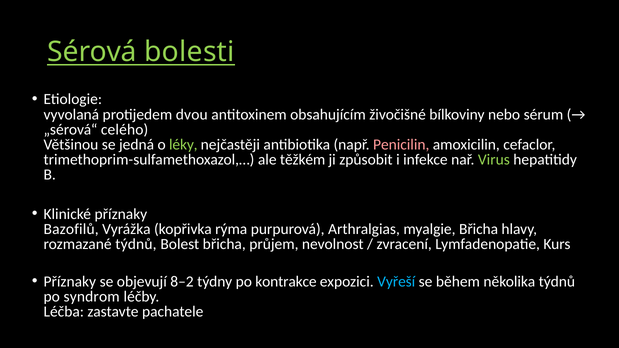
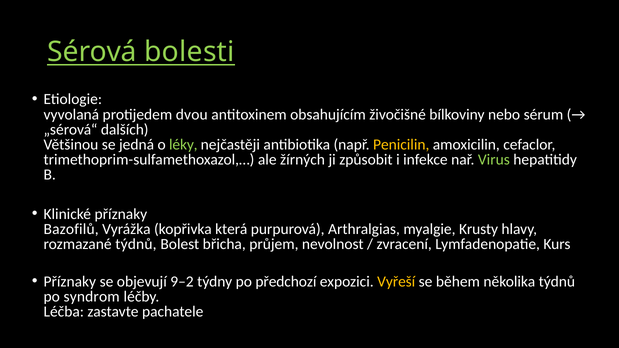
celého: celého -> dalších (125, 130)
Penicilin colour: pink -> yellow (401, 145)
těžkém: těžkém -> žírných (303, 160)
rýma: rýma -> která (231, 229)
myalgie Břicha: Břicha -> Krusty (479, 229)
8–2: 8–2 -> 9–2 (182, 282)
kontrakce: kontrakce -> předchozí (286, 282)
Vyřeší colour: light blue -> yellow (396, 282)
